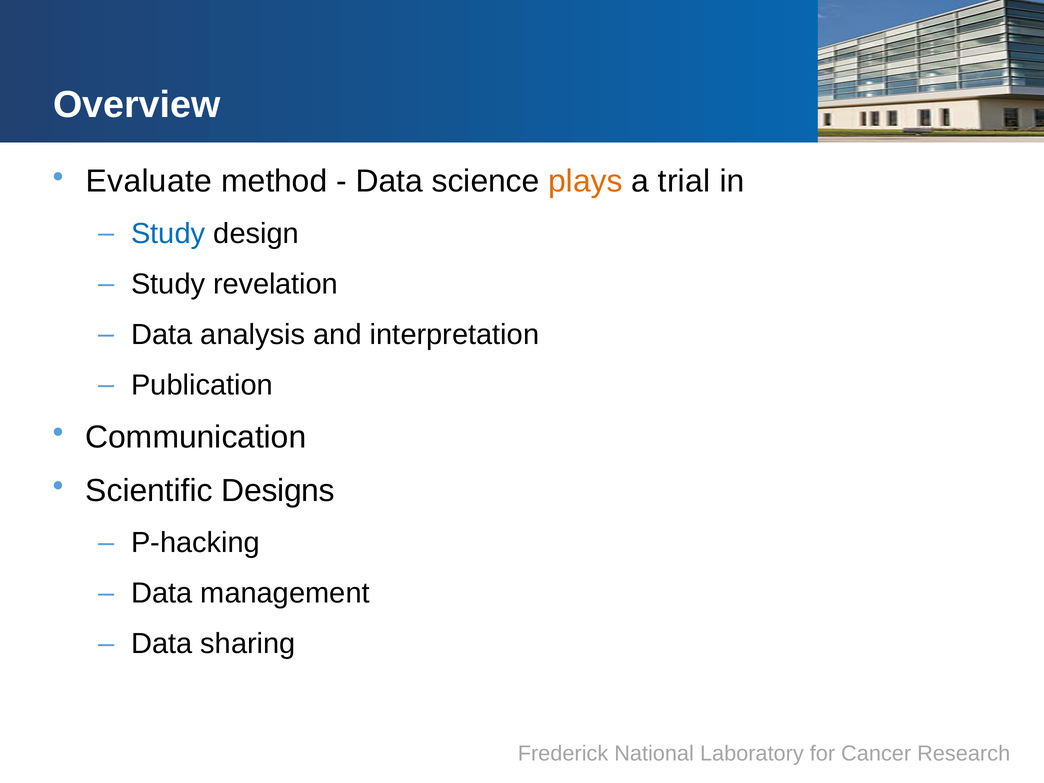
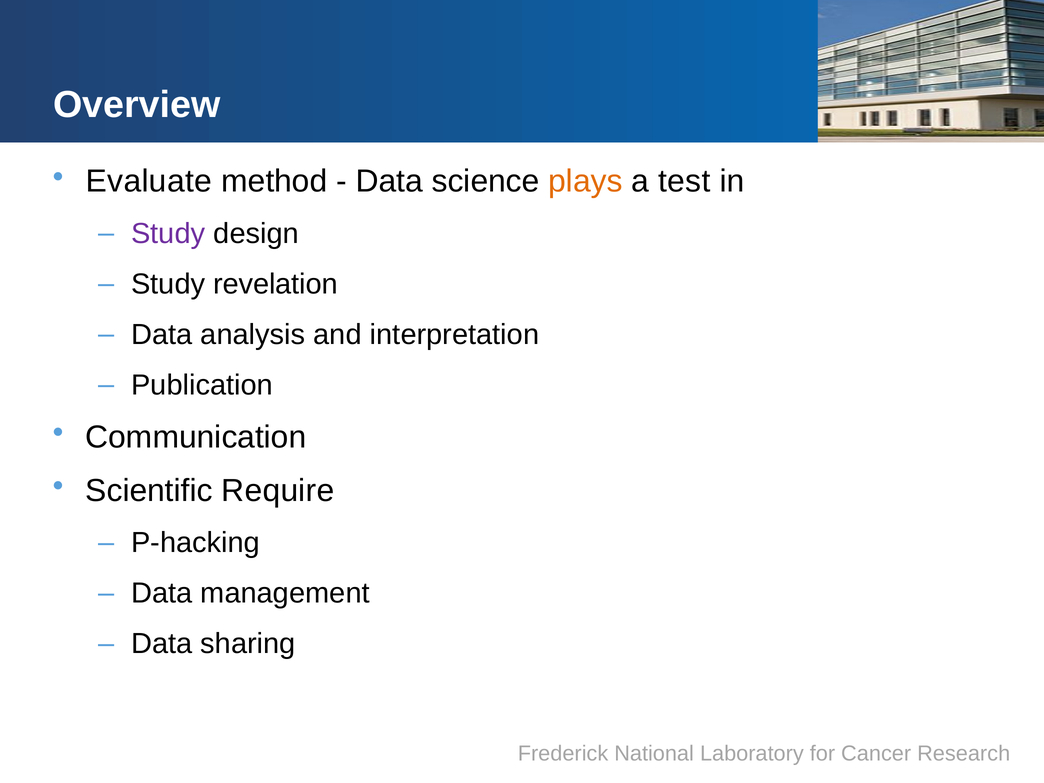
trial: trial -> test (684, 181)
Study colour: blue -> purple (168, 234)
Designs: Designs -> Require (278, 491)
